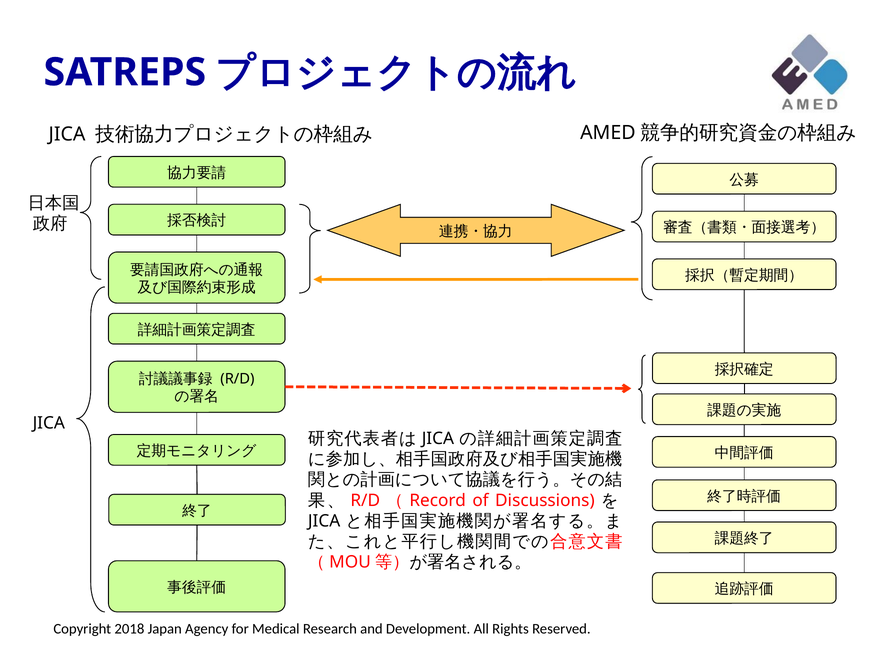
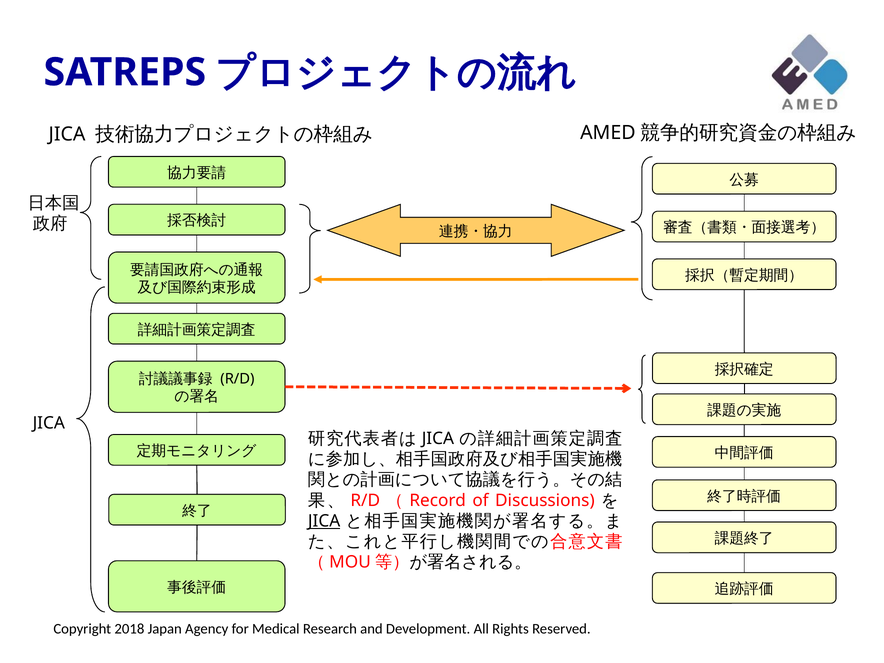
JICA underline: none -> present (324, 521)
